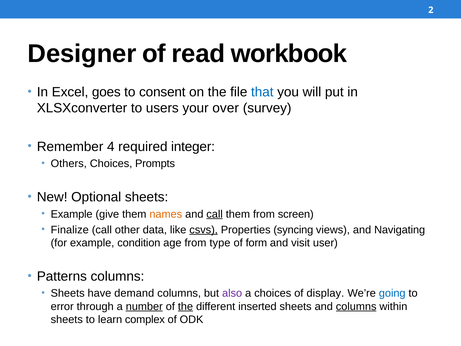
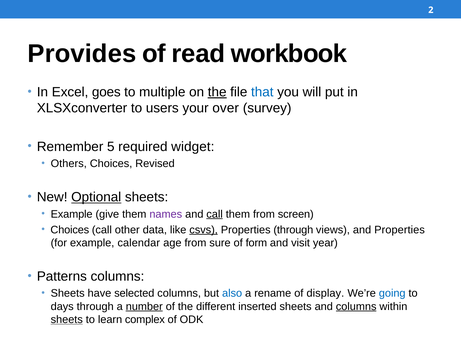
Designer: Designer -> Provides (82, 54)
consent: consent -> multiple (162, 92)
the underline: none -> present (217, 92)
4: 4 -> 5 (111, 147)
integer: integer -> widget (193, 147)
Prompts: Prompts -> Revised (155, 164)
Optional underline: none -> present (96, 197)
names colour: orange -> purple (166, 214)
Finalize: Finalize -> Choices (70, 230)
Properties syncing: syncing -> through (293, 230)
and Navigating: Navigating -> Properties (400, 230)
condition: condition -> calendar (139, 243)
type: type -> sure (220, 243)
user: user -> year (325, 243)
demand: demand -> selected (134, 293)
also colour: purple -> blue (232, 293)
a choices: choices -> rename (273, 293)
error: error -> days (62, 306)
the underline: present -> none (185, 306)
sheets underline: none -> present (67, 319)
